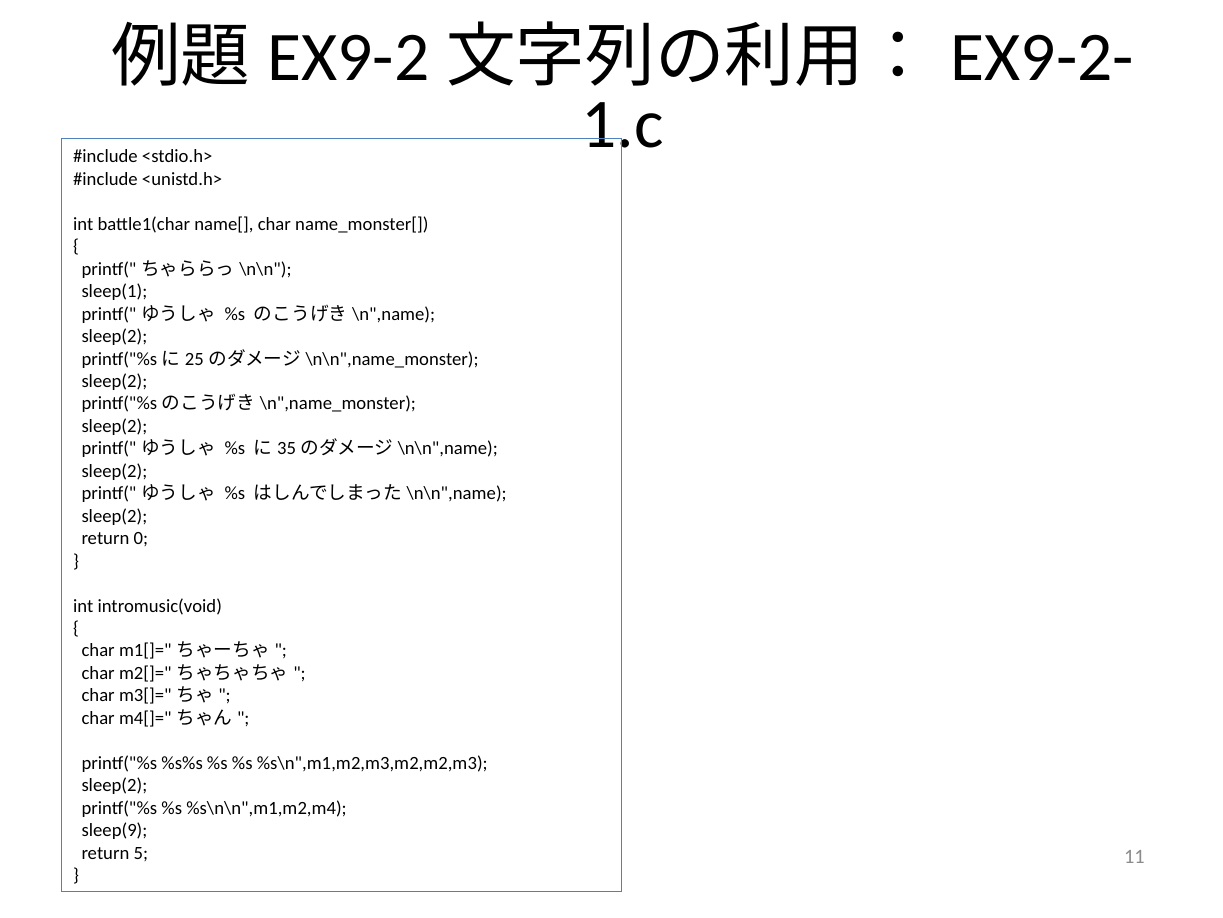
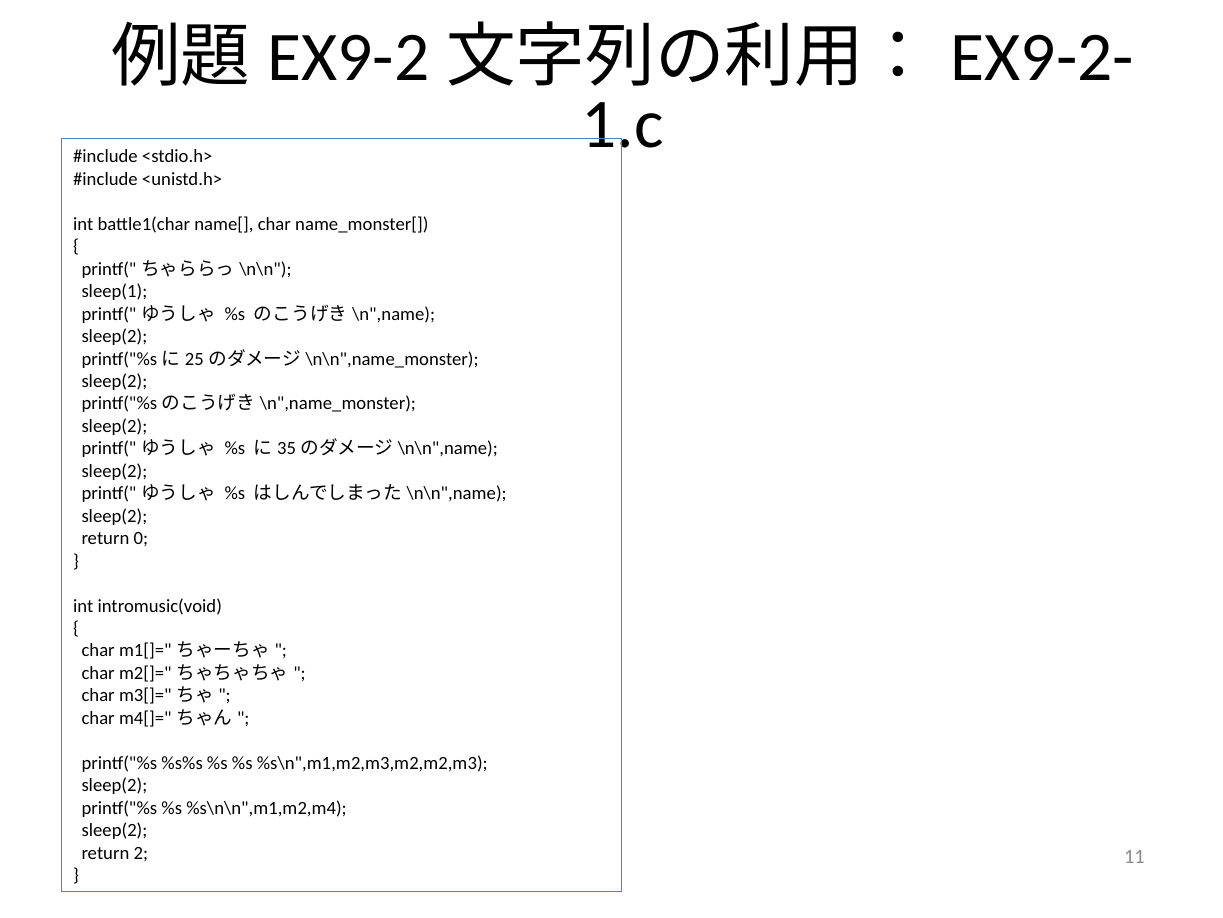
sleep(9: sleep(9 -> sleep(2 (114, 830)
5: 5 -> 2 (141, 852)
